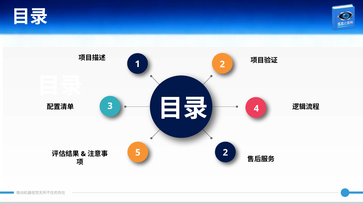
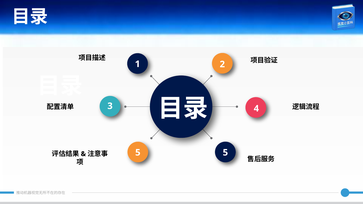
5 2: 2 -> 5 (225, 153)
